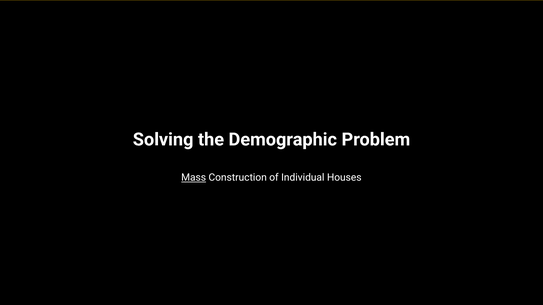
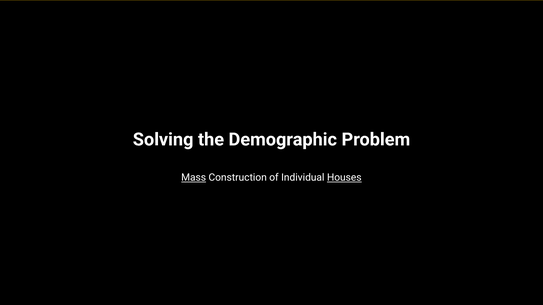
Houses underline: none -> present (344, 178)
